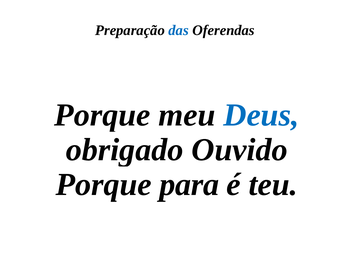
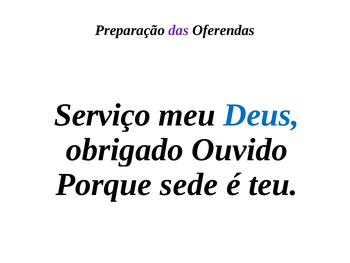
das colour: blue -> purple (179, 30)
Porque: Porque -> Serviço (102, 115)
para: para -> sede (189, 184)
